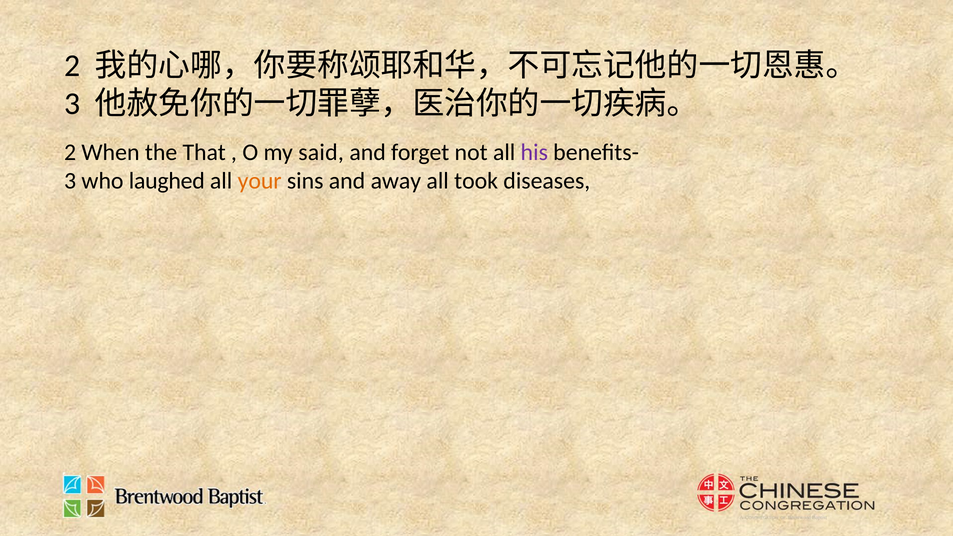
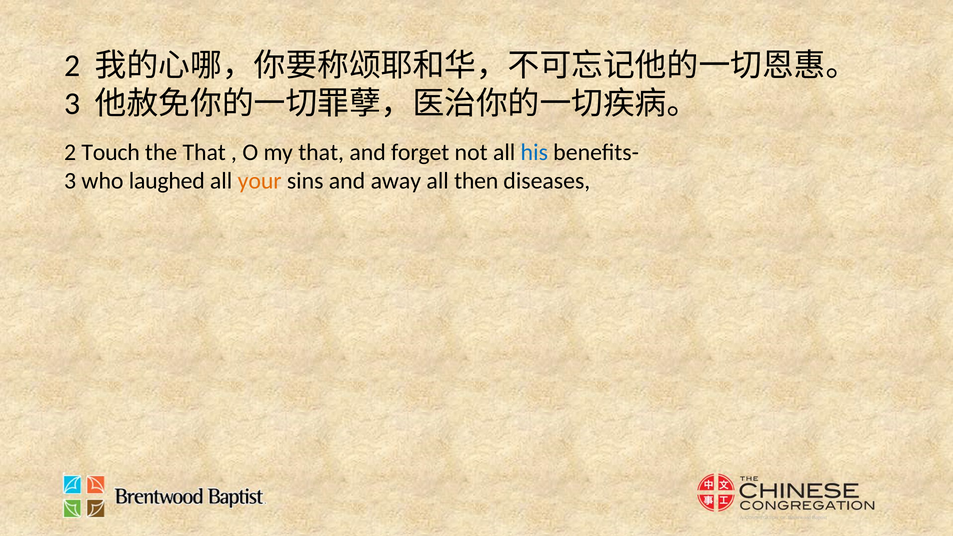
When: When -> Touch (111, 153)
my said: said -> that (321, 153)
his colour: purple -> blue (534, 153)
took: took -> then (476, 181)
